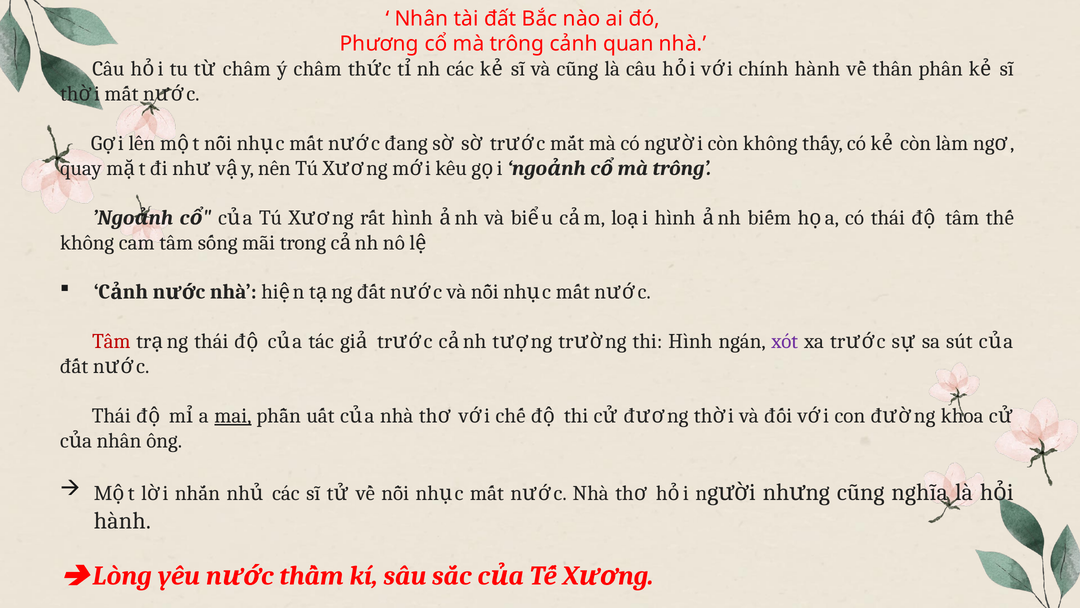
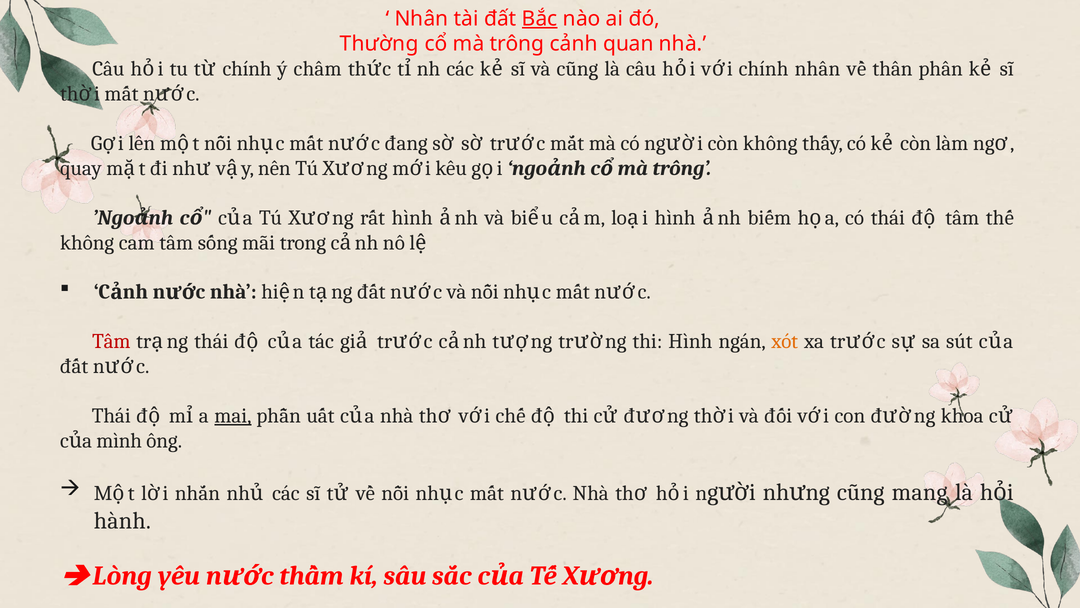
Bắc underline: none -> present (540, 19)
Phương: Phương -> Thường (379, 44)
châm: châm -> chính (247, 69)
chính hành: hành -> nhân (817, 69)
xót colour: purple -> orange (785, 341)
nhân: nhân -> mình (119, 441)
nghĩa: nghĩa -> mang (920, 492)
